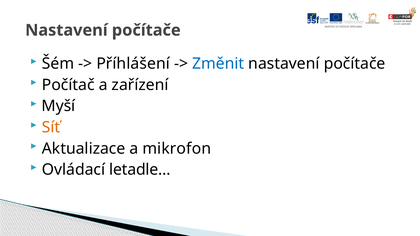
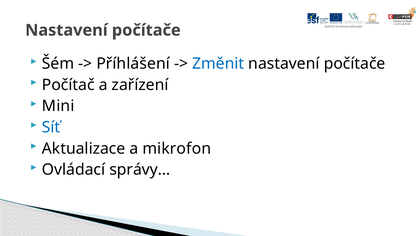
Myší: Myší -> Mini (58, 106)
Síť colour: orange -> blue (51, 127)
letadle…: letadle… -> správy… (140, 170)
